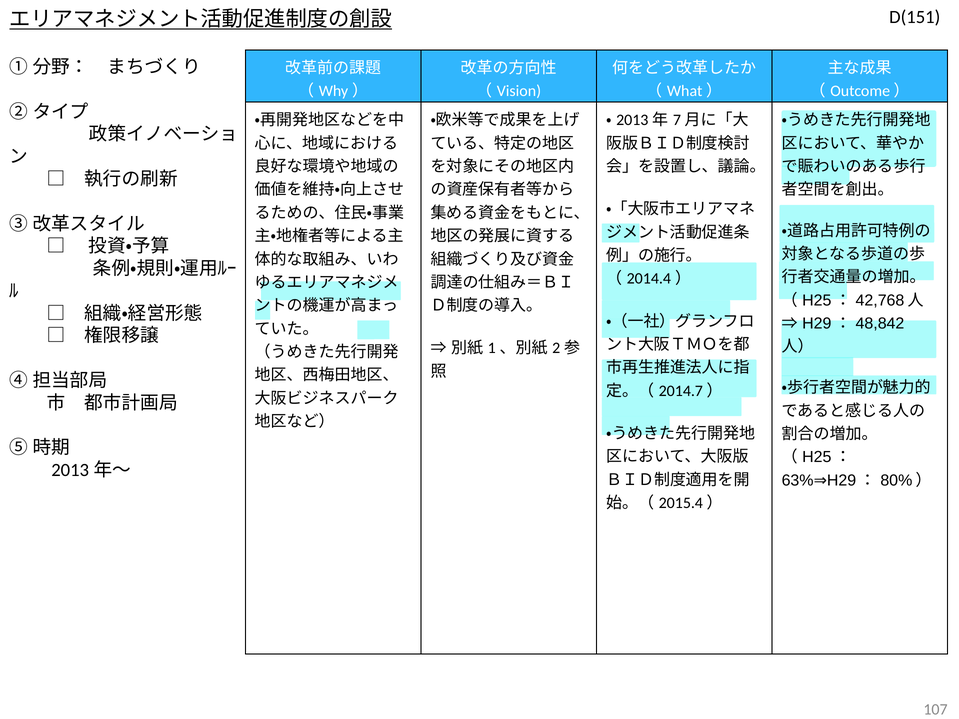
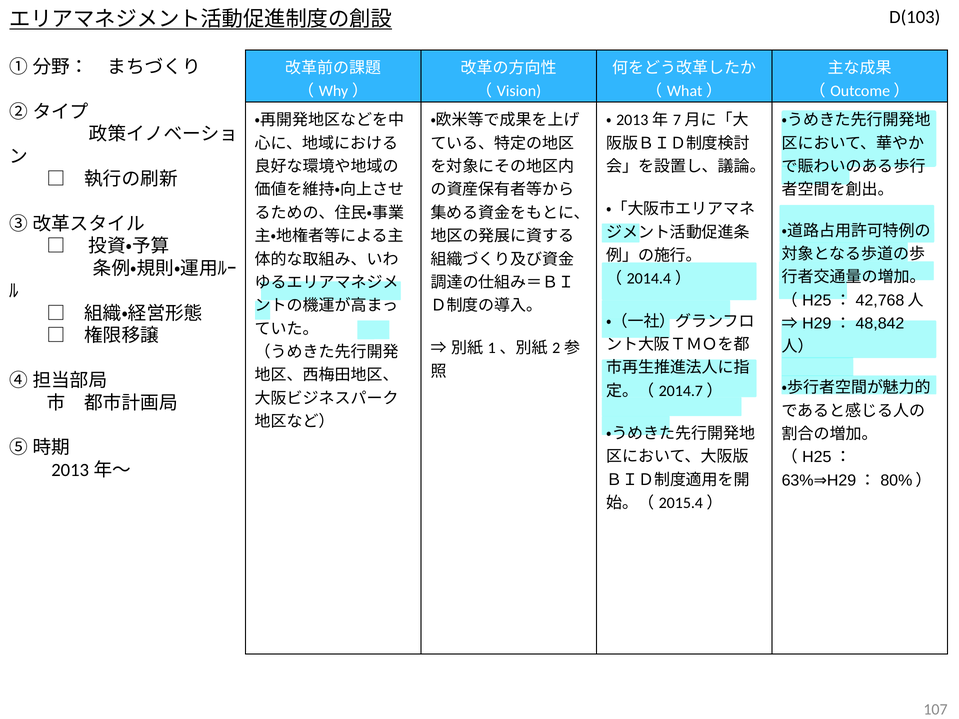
D(151: D(151 -> D(103 (915, 17)
